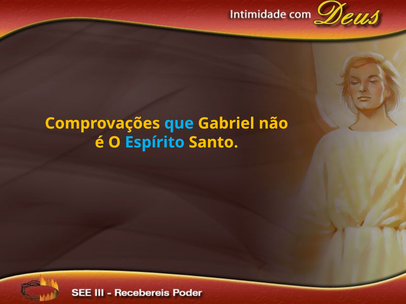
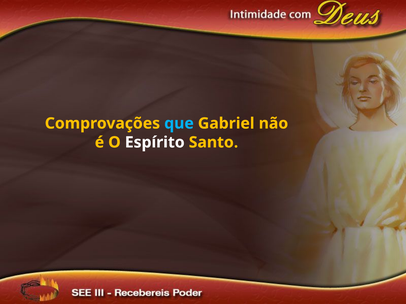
Espírito colour: light blue -> white (155, 143)
